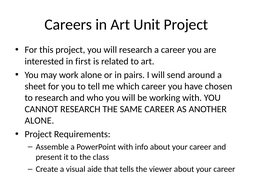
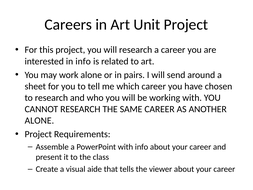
in first: first -> info (83, 61)
